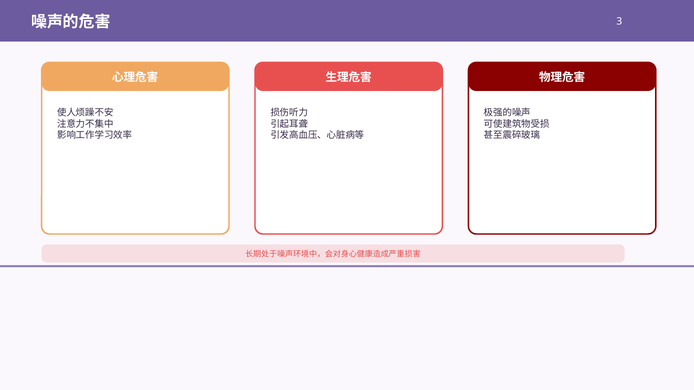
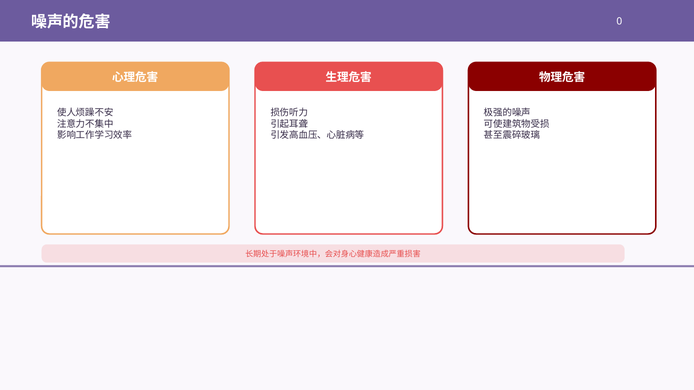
3: 3 -> 0 (619, 21)
